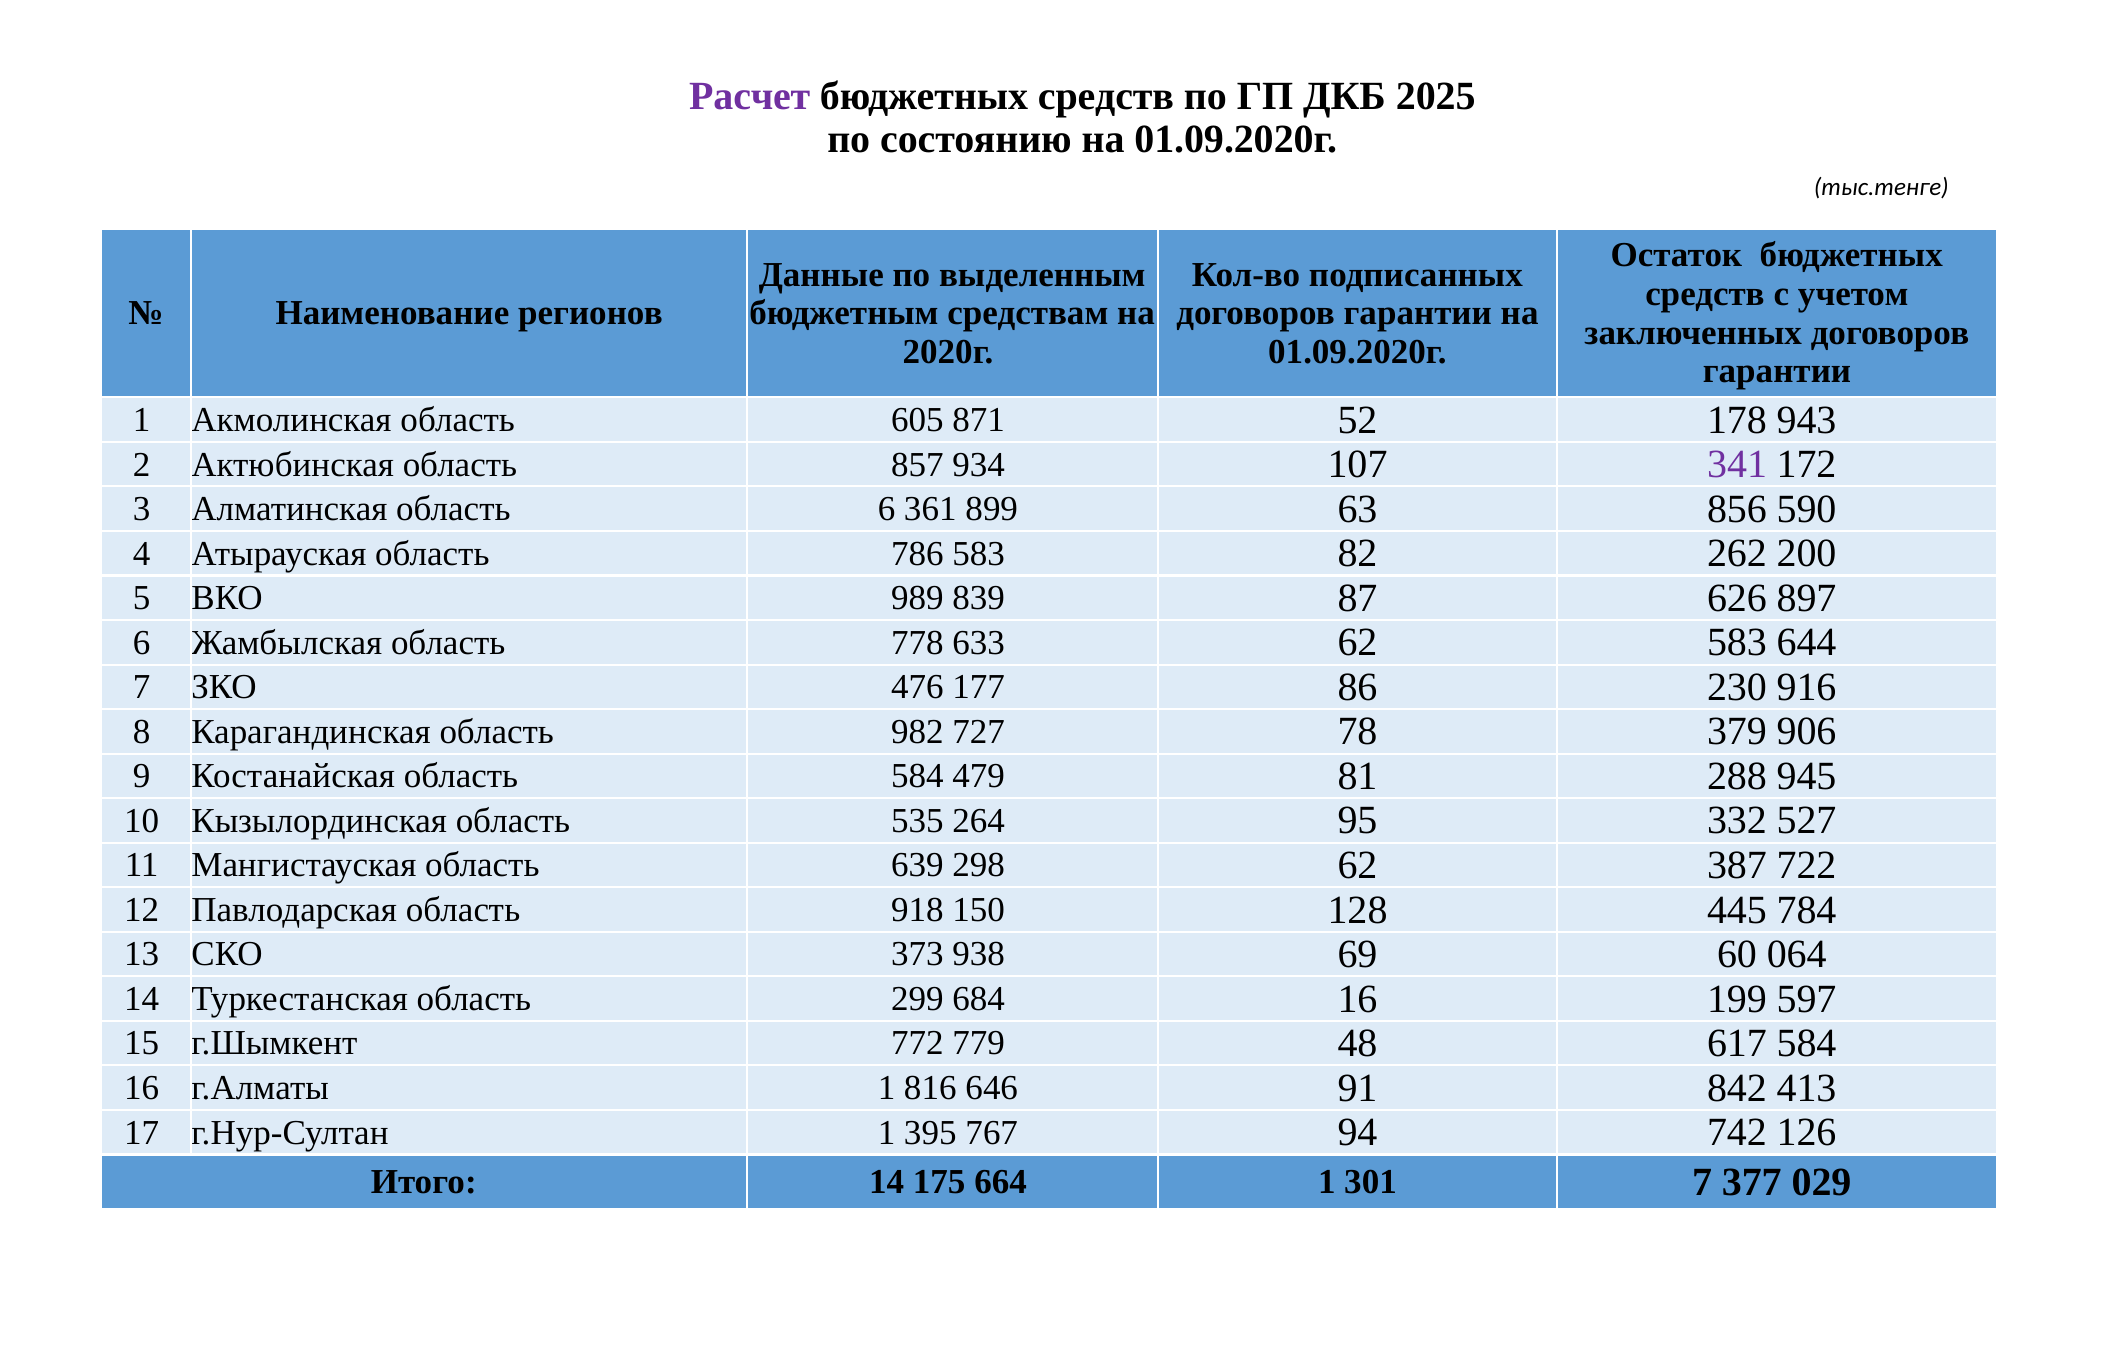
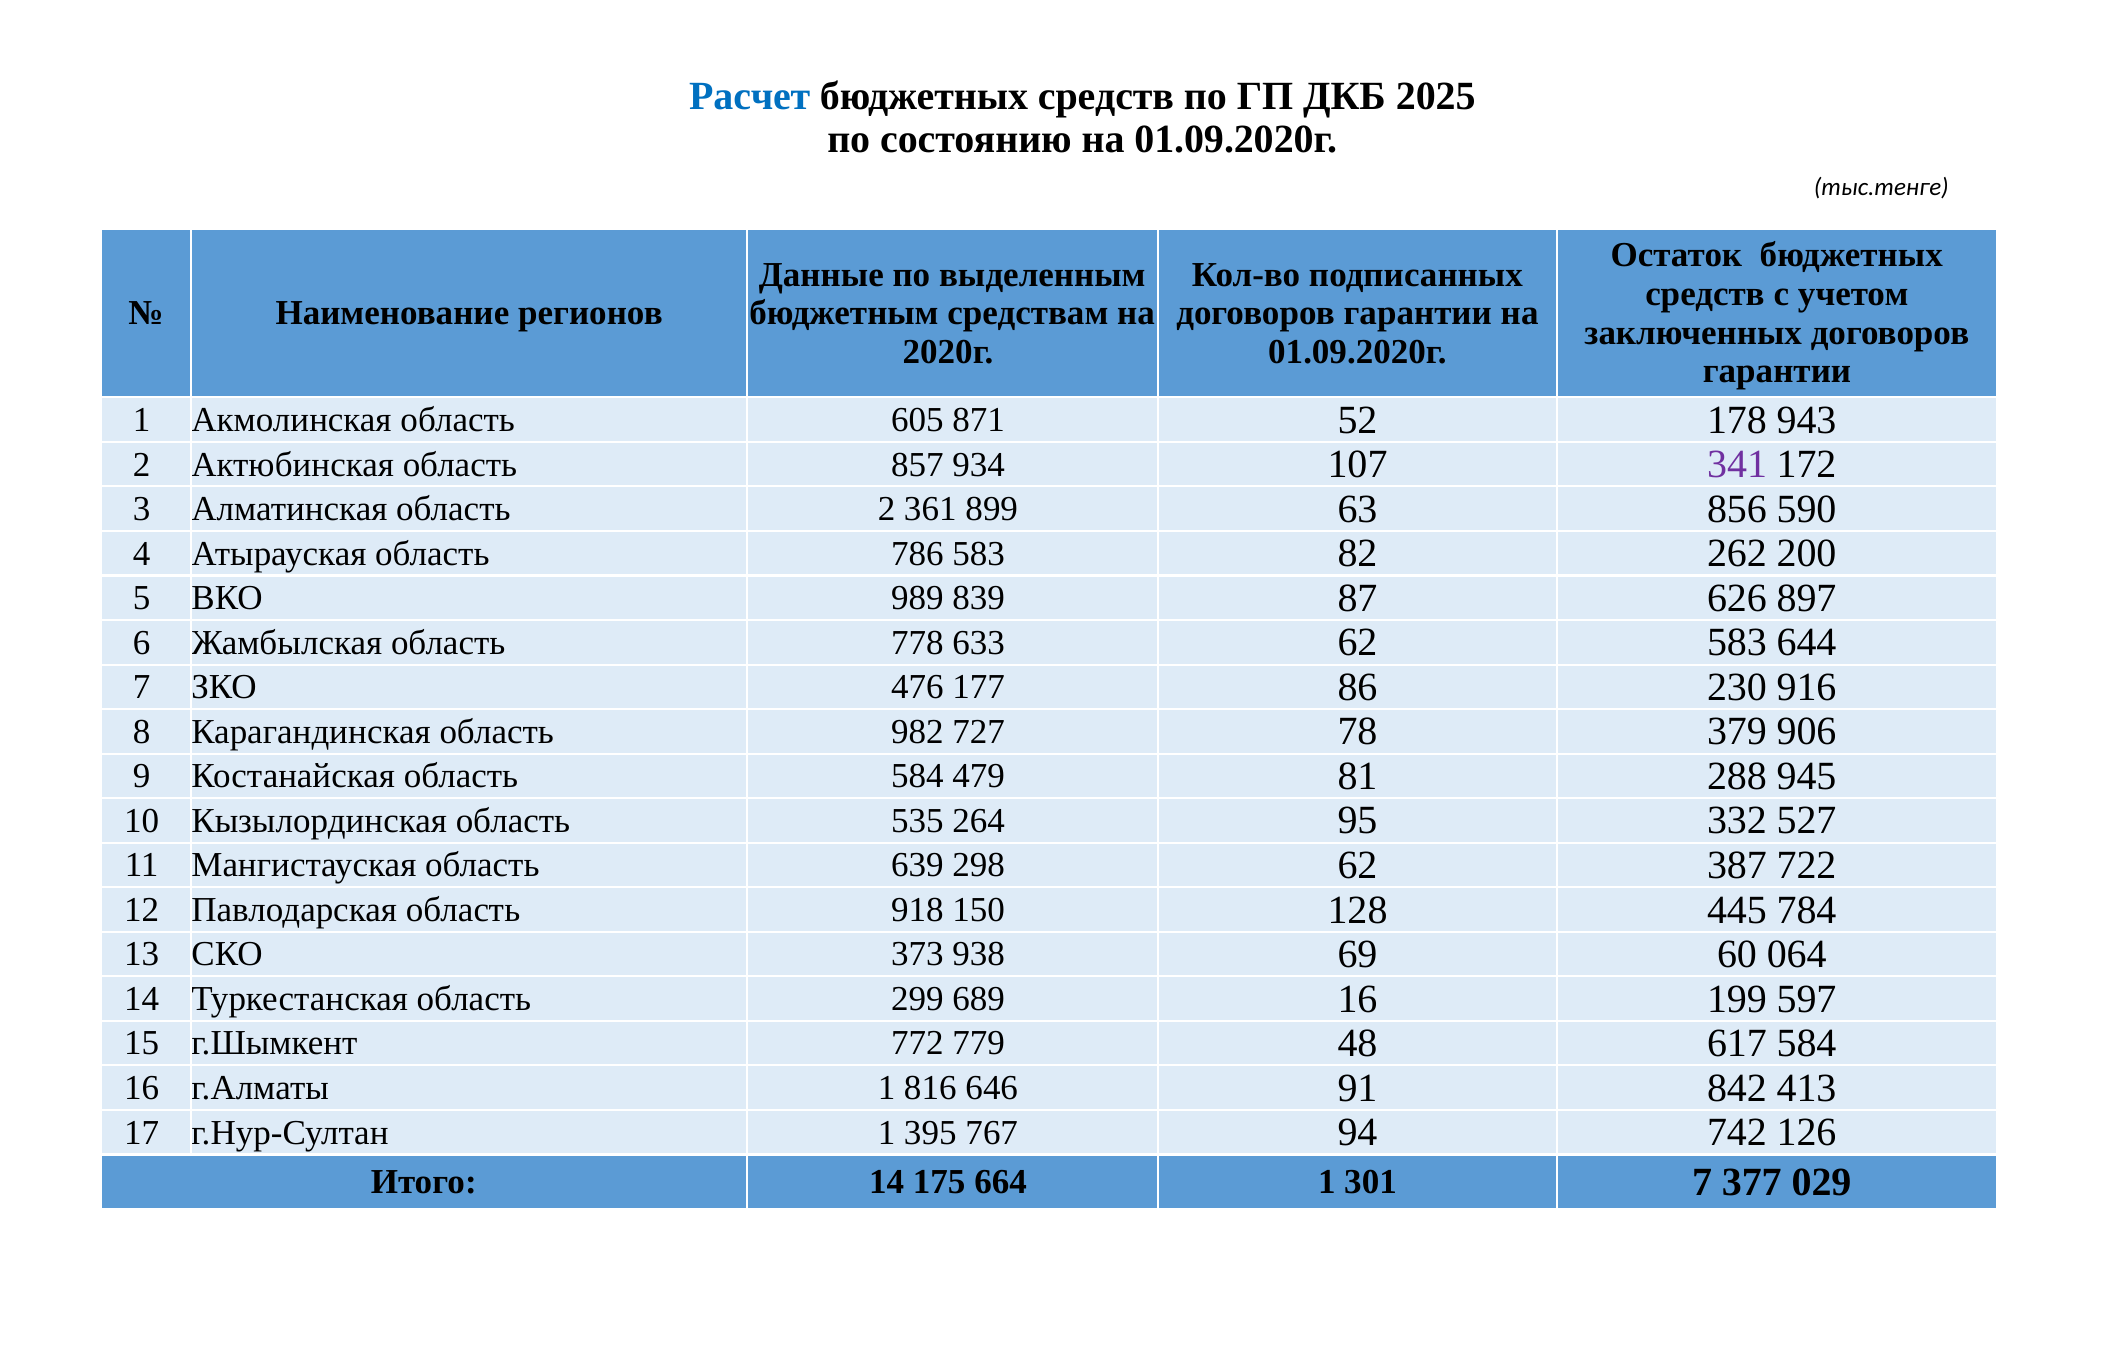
Расчет colour: purple -> blue (750, 96)
область 6: 6 -> 2 (887, 509)
684: 684 -> 689 (979, 998)
